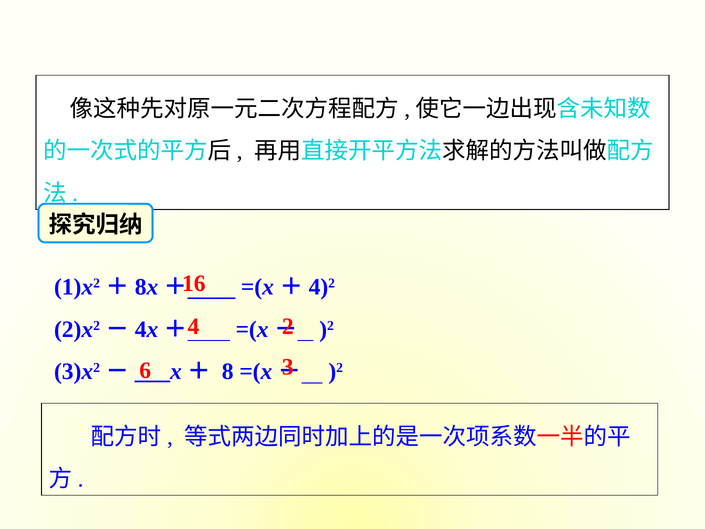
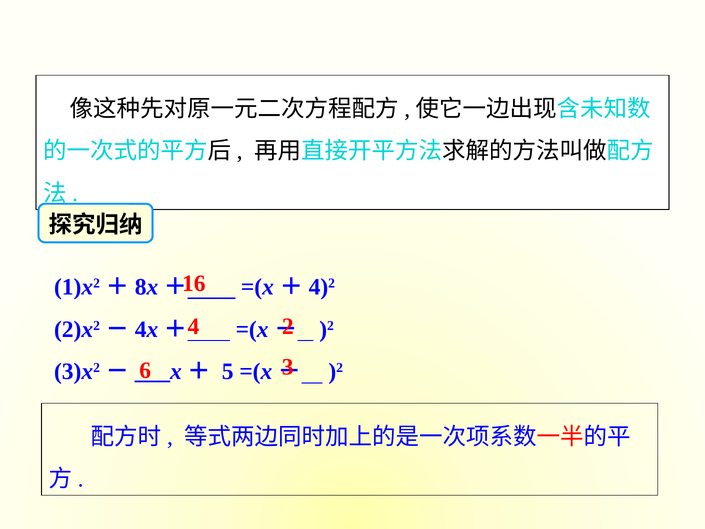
8: 8 -> 5 (228, 371)
